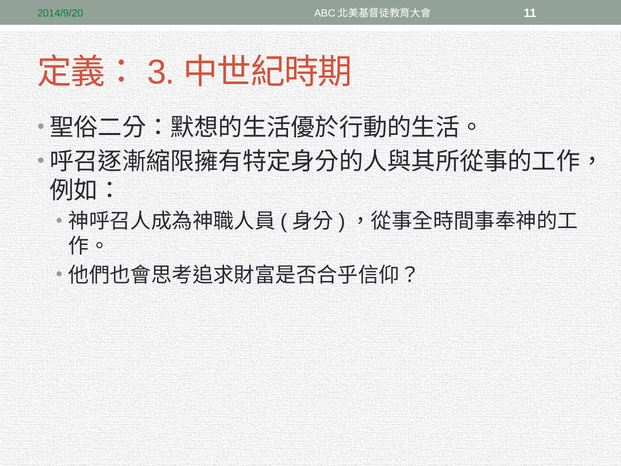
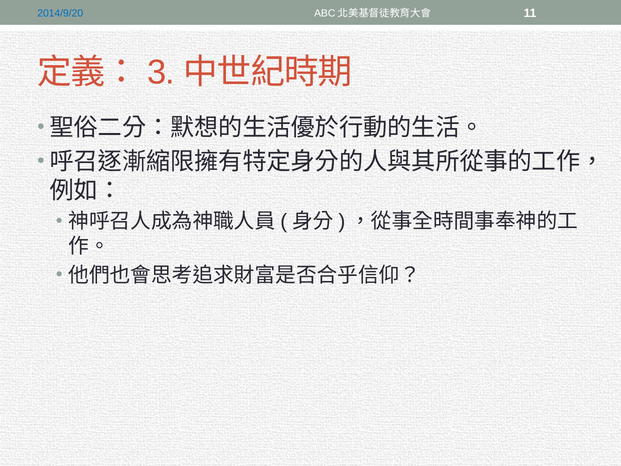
2014/9/20 colour: green -> blue (60, 13)
